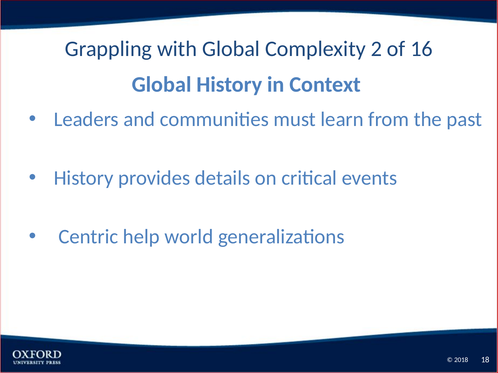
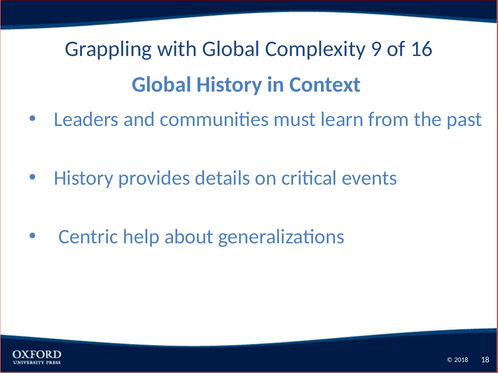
2: 2 -> 9 (376, 49)
world: world -> about (189, 237)
